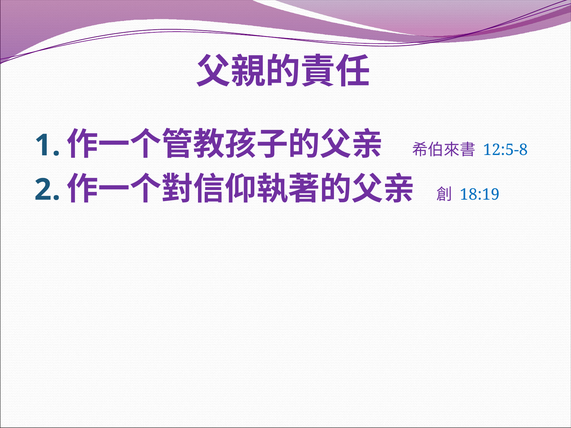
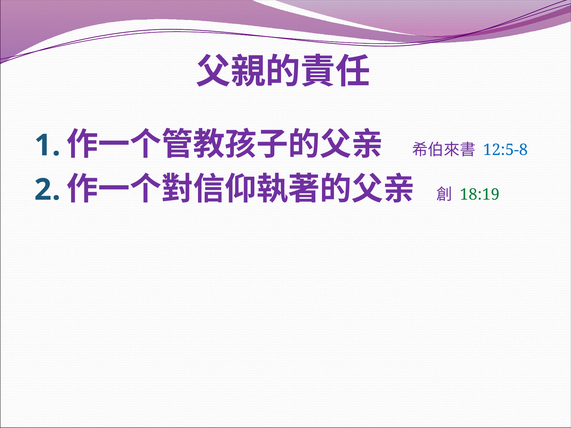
18:19 colour: blue -> green (480, 195)
